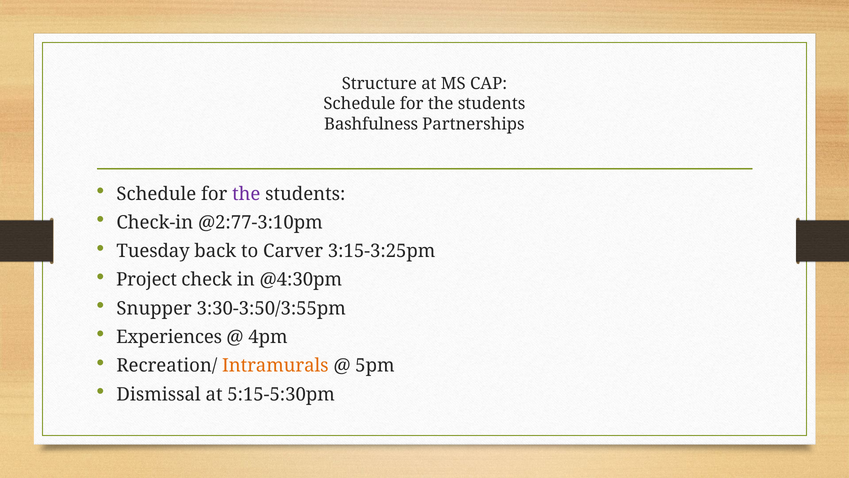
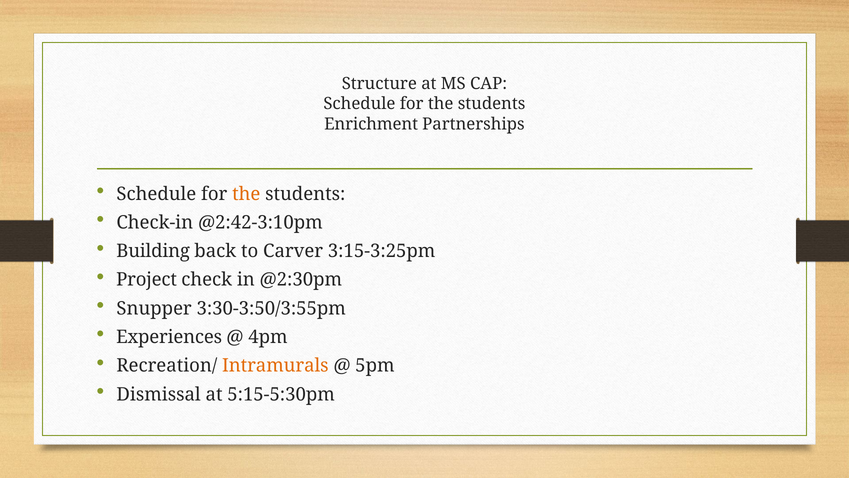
Bashfulness: Bashfulness -> Enrichment (371, 124)
the colour: purple -> orange (246, 194)
@2:77-3:10pm: @2:77-3:10pm -> @2:42-3:10pm (260, 222)
Tuesday: Tuesday -> Building (153, 251)
@4:30pm: @4:30pm -> @2:30pm (301, 280)
